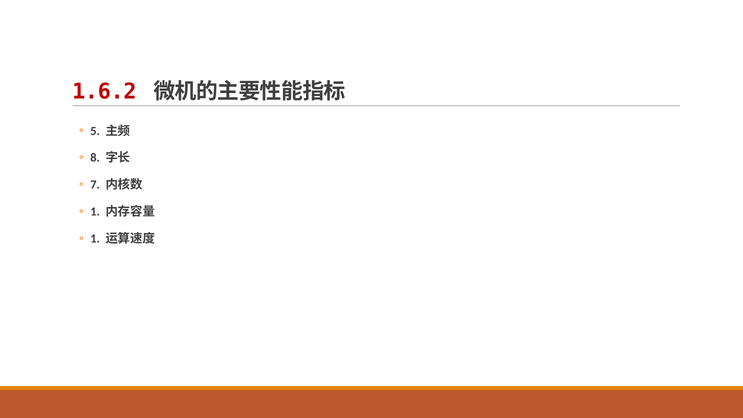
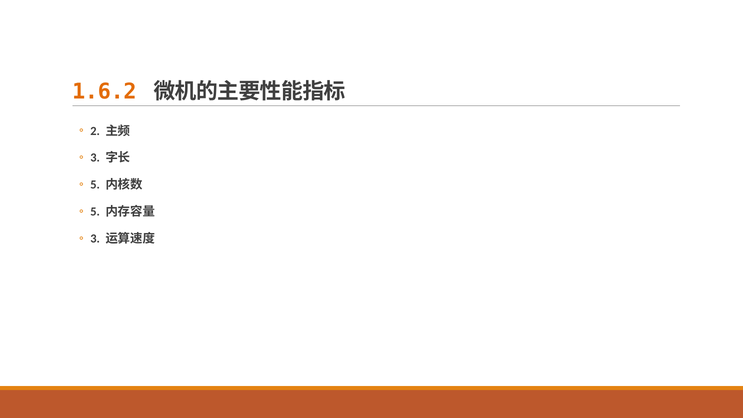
1.6.2 colour: red -> orange (104, 91)
5: 5 -> 2 (95, 131)
8: 8 -> 3 (95, 158)
7: 7 -> 5 (95, 185)
1: 1 -> 5 (95, 212)
1: 1 -> 3 (95, 239)
